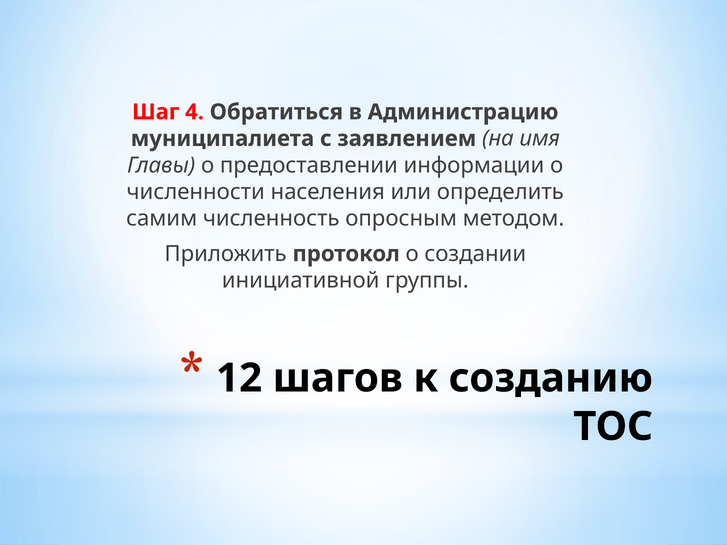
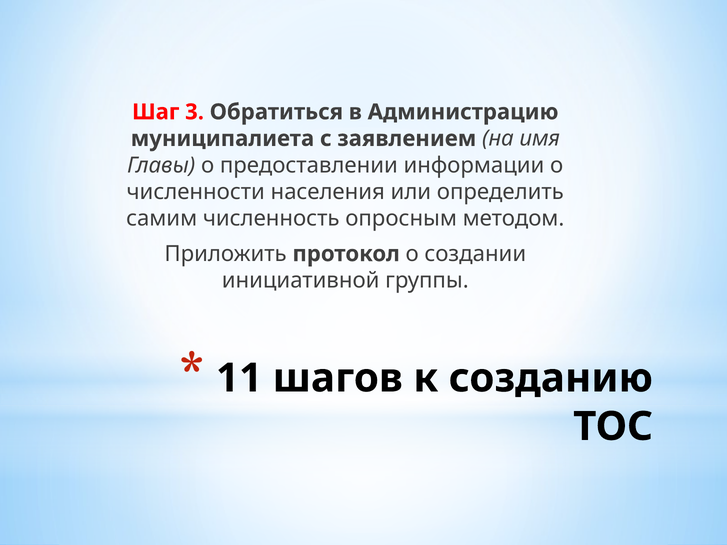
4: 4 -> 3 (195, 112)
12: 12 -> 11 (239, 378)
